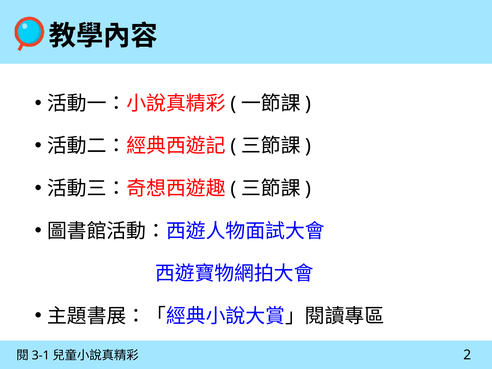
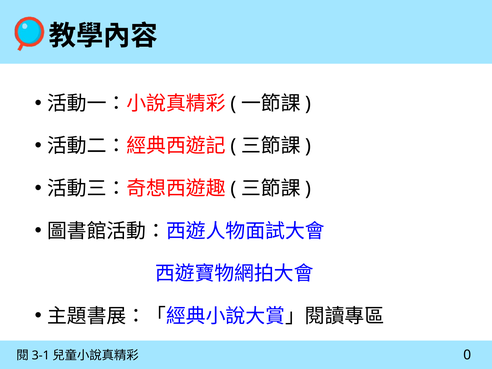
2: 2 -> 0 (467, 355)
